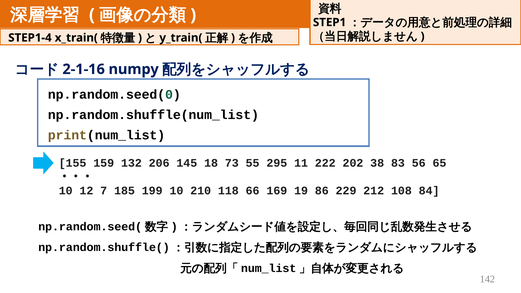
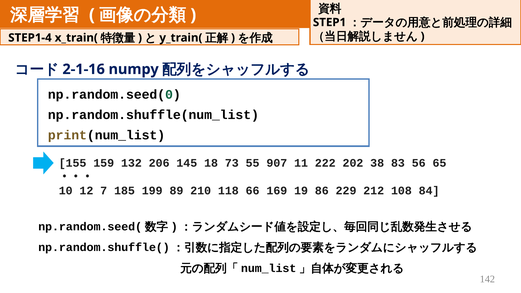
295: 295 -> 907 (277, 163)
199 10: 10 -> 89 (176, 191)
